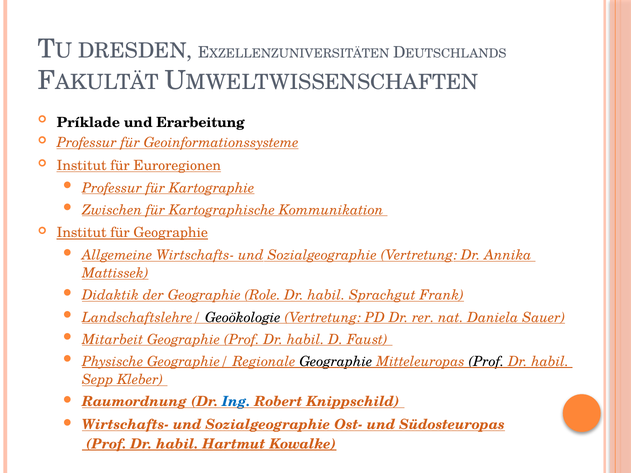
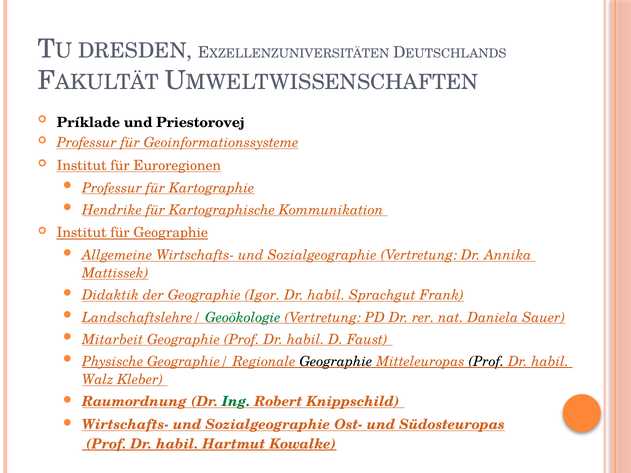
Erarbeitung: Erarbeitung -> Priestorovej (200, 123)
Zwischen: Zwischen -> Hendrike (112, 210)
Role: Role -> Igor (262, 296)
Geoökologie colour: black -> green (243, 318)
Sepp: Sepp -> Walz (98, 380)
Ing colour: blue -> green (236, 402)
